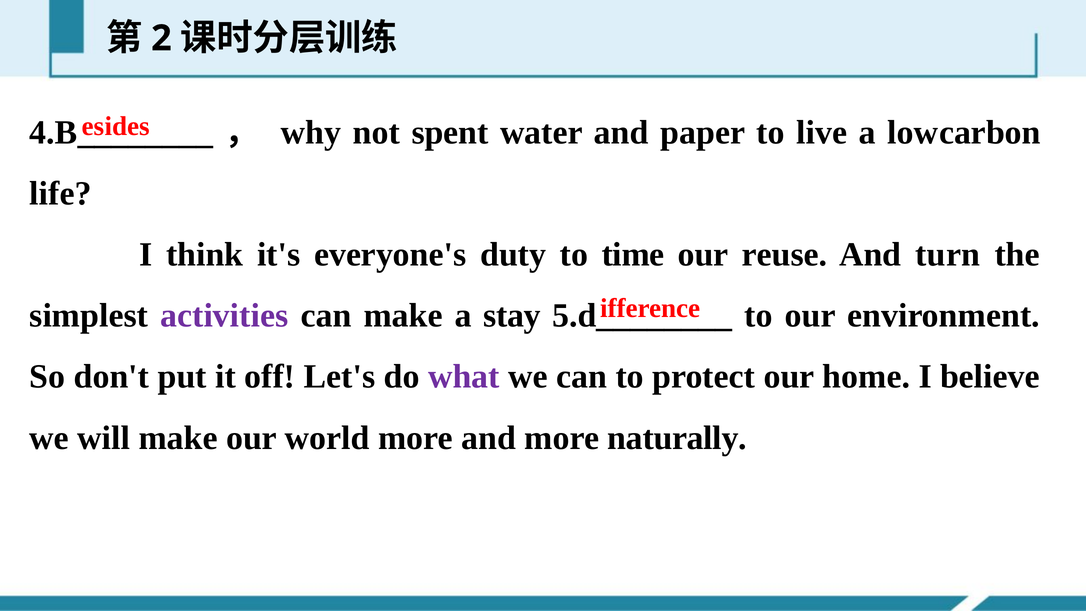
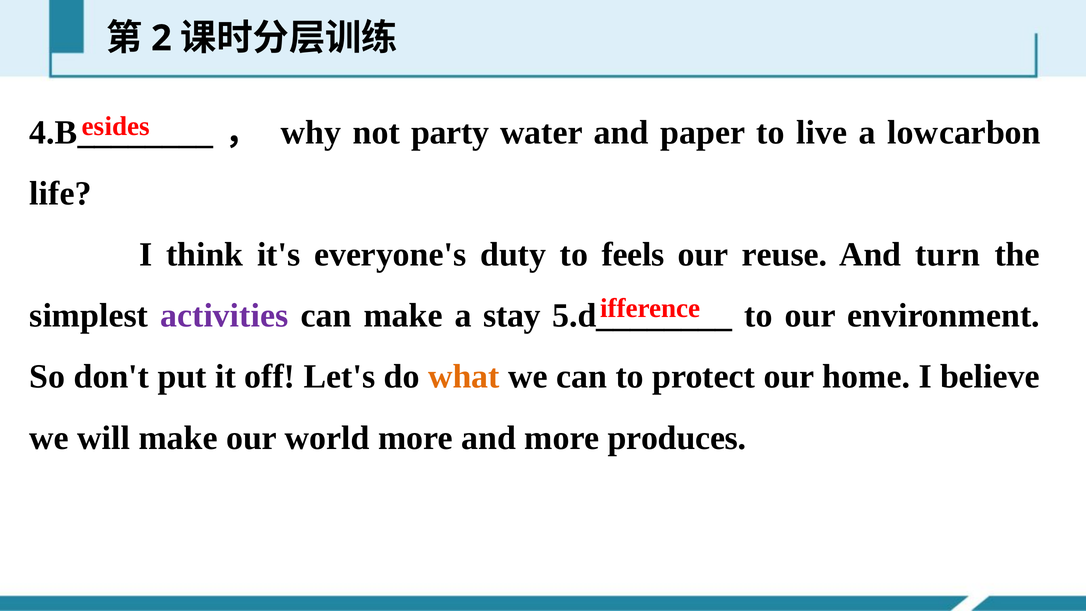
spent: spent -> party (450, 132)
time: time -> feels (633, 255)
what colour: purple -> orange (464, 377)
naturally: naturally -> produces (677, 438)
